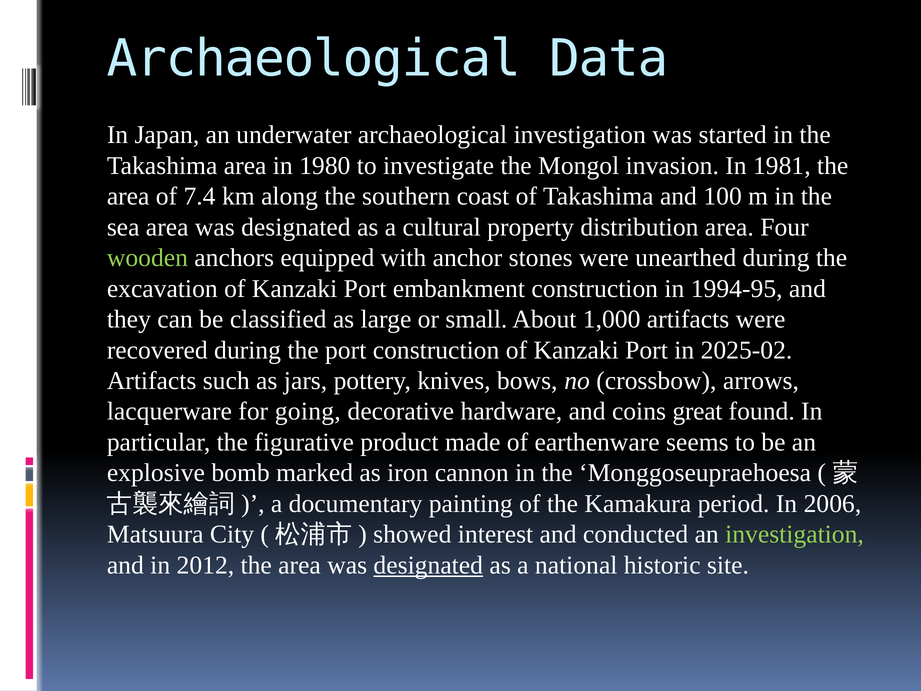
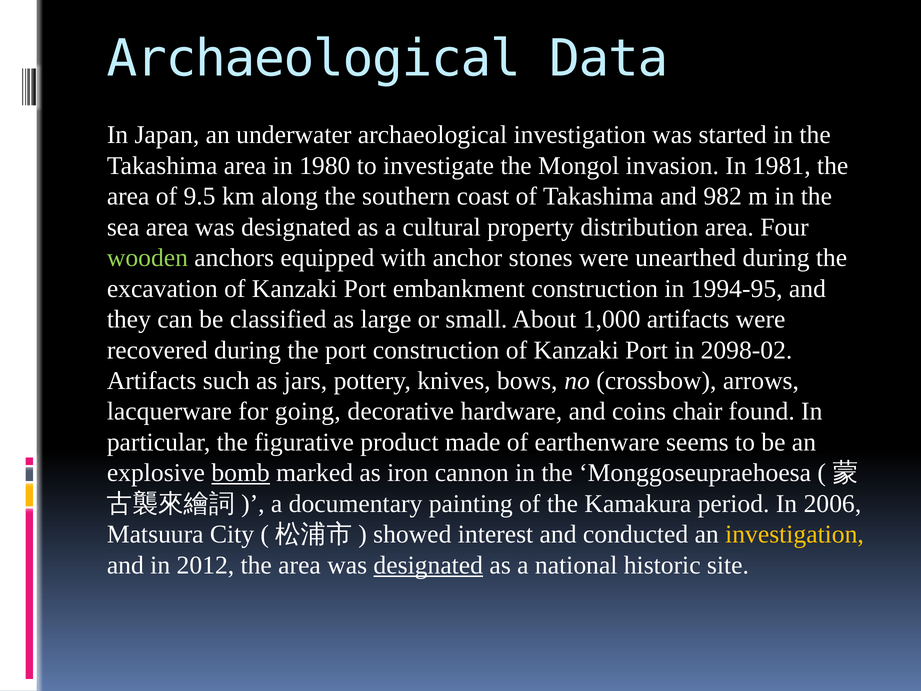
7.4: 7.4 -> 9.5 (200, 196)
100: 100 -> 982 (723, 196)
2025-02: 2025-02 -> 2098-02 (746, 350)
great: great -> chair (697, 411)
bomb underline: none -> present (241, 473)
investigation colour: light green -> yellow (795, 534)
